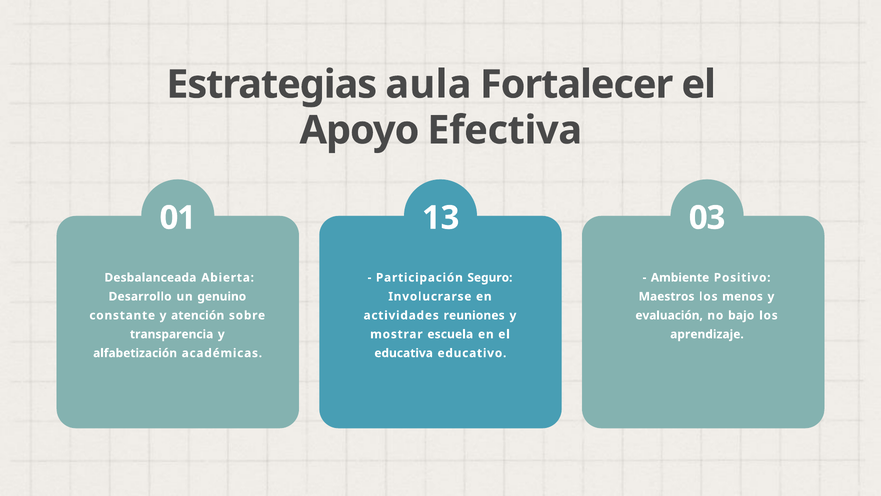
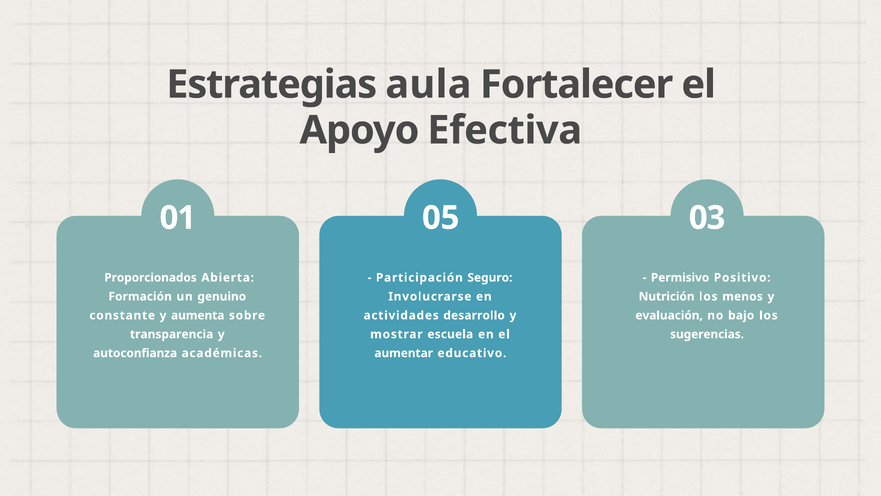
13: 13 -> 05 (441, 218)
Desbalanceada: Desbalanceada -> Proporcionados (151, 277)
Ambiente: Ambiente -> Permisivo (680, 277)
Desarrollo: Desarrollo -> Formación (140, 296)
Maestros: Maestros -> Nutrición (667, 296)
atención: atención -> aumenta (198, 315)
reuniones: reuniones -> desarrollo (474, 315)
aprendizaje: aprendizaje -> sugerencias (707, 334)
alfabetización: alfabetización -> autoconfianza (135, 353)
educativa: educativa -> aumentar (404, 353)
